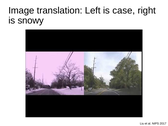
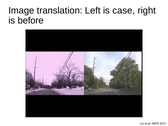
snowy: snowy -> before (31, 21)
